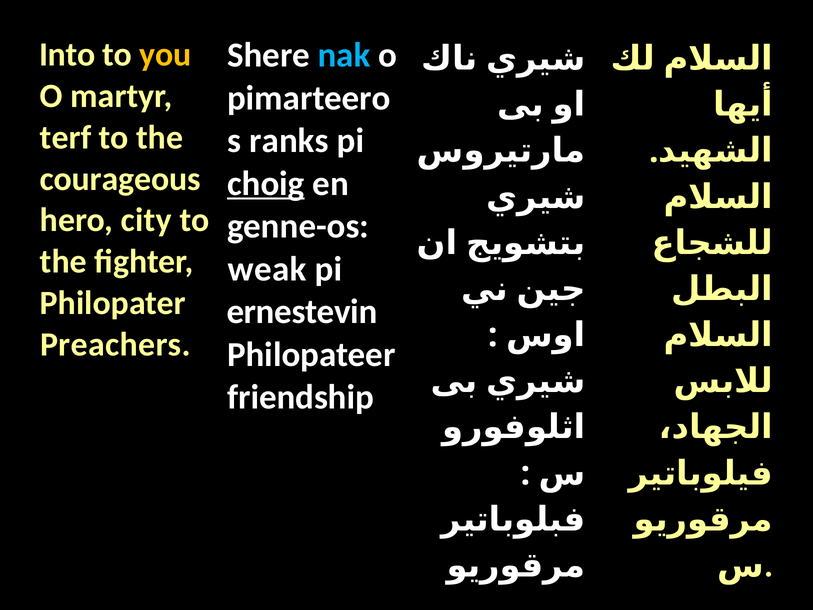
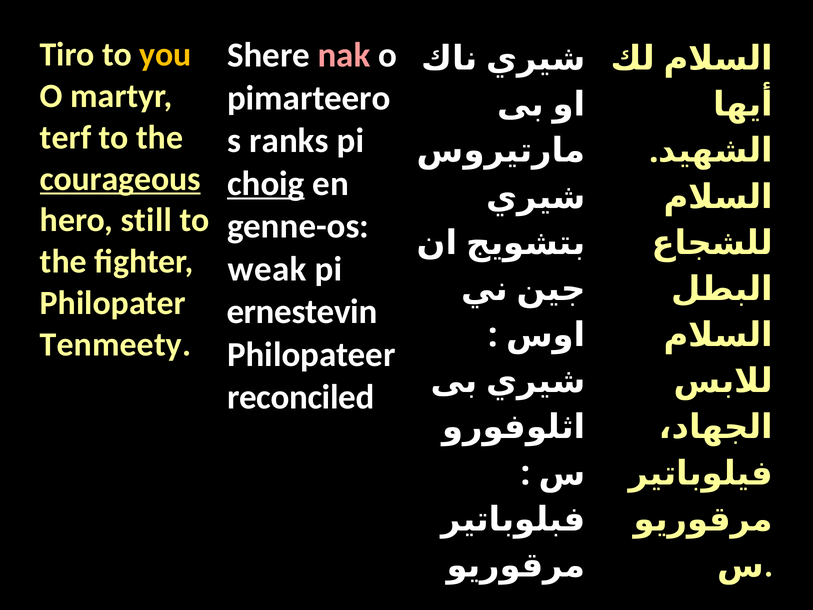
Into: Into -> Tiro (67, 55)
nak colour: light blue -> pink (344, 55)
courageous underline: none -> present (120, 179)
city: city -> still (146, 220)
Preachers: Preachers -> Tenmeety (116, 344)
friendship: friendship -> reconciled (301, 397)
